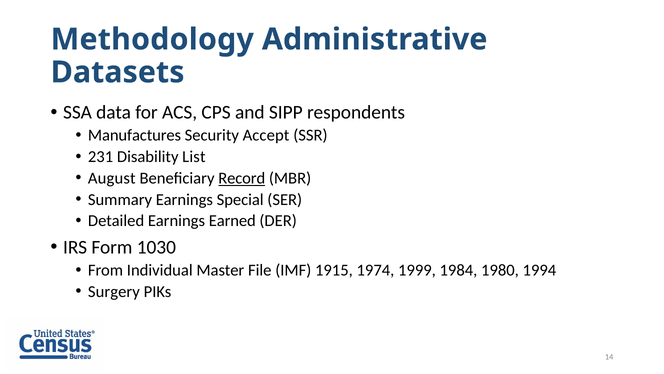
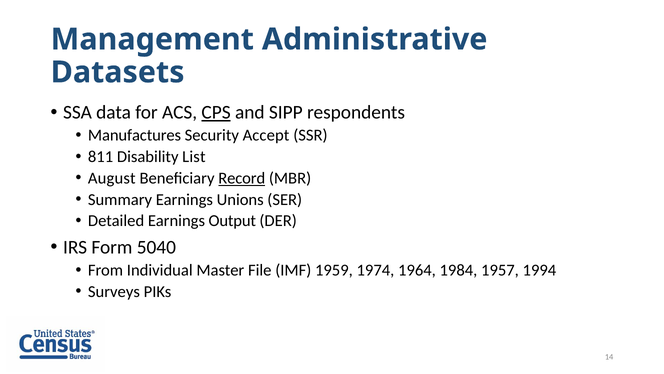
Methodology: Methodology -> Management (152, 39)
CPS underline: none -> present (216, 112)
231: 231 -> 811 (101, 157)
Special: Special -> Unions (240, 199)
Earned: Earned -> Output (232, 221)
1030: 1030 -> 5040 (156, 247)
1915: 1915 -> 1959 (334, 270)
1999: 1999 -> 1964 (417, 270)
1980: 1980 -> 1957 (500, 270)
Surgery: Surgery -> Surveys (114, 291)
